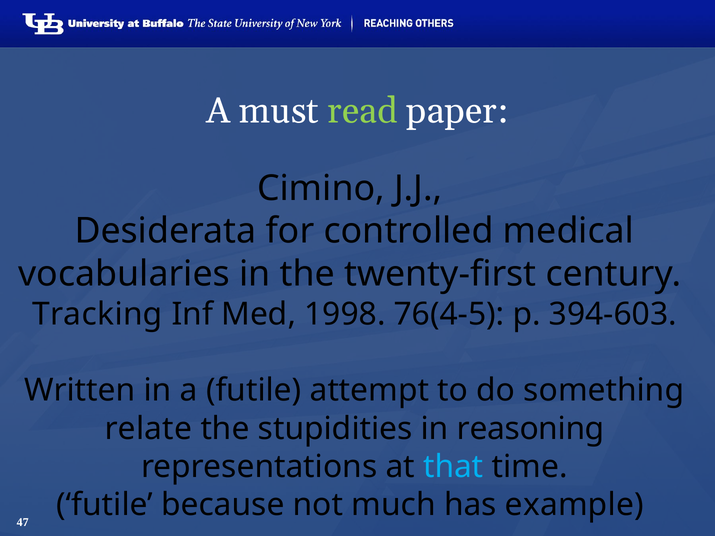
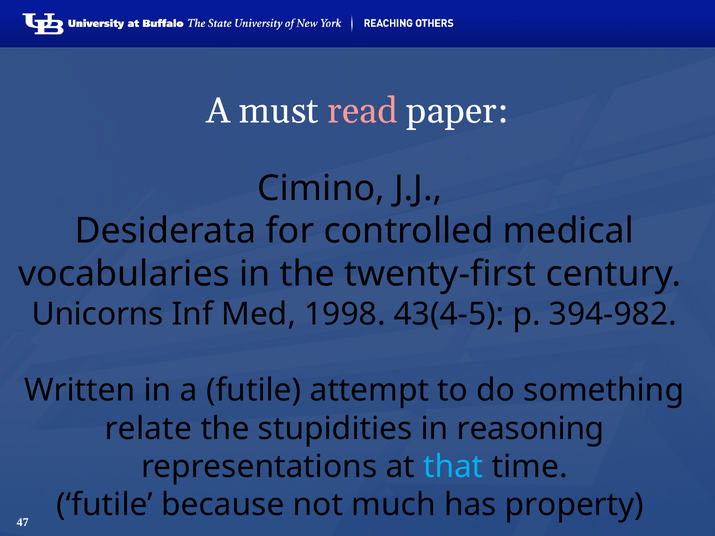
read colour: light green -> pink (363, 111)
Tracking: Tracking -> Unicorns (98, 314)
76(4-5: 76(4-5 -> 43(4-5 (449, 314)
394-603: 394-603 -> 394-982 (613, 314)
example: example -> property (574, 505)
